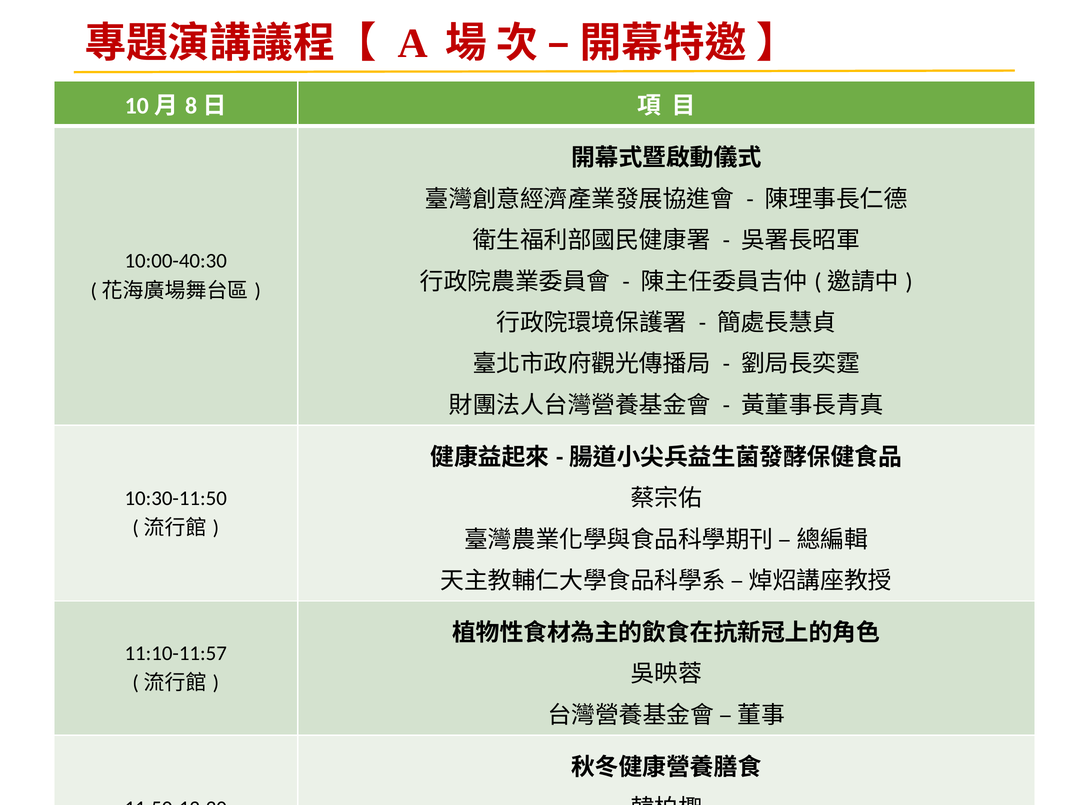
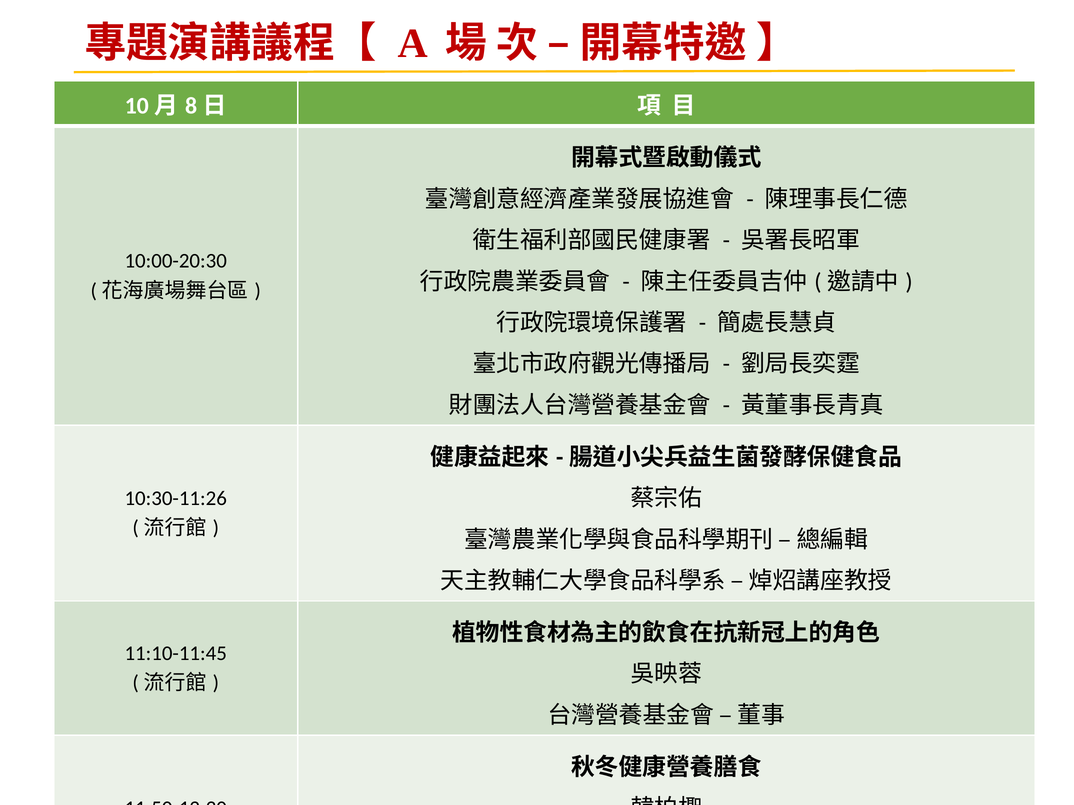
10:00-40:30: 10:00-40:30 -> 10:00-20:30 (176, 261)
10:30-11:50: 10:30-11:50 -> 10:30-11:26 (176, 499)
11:10-11:57: 11:10-11:57 -> 11:10-11:45 (176, 654)
